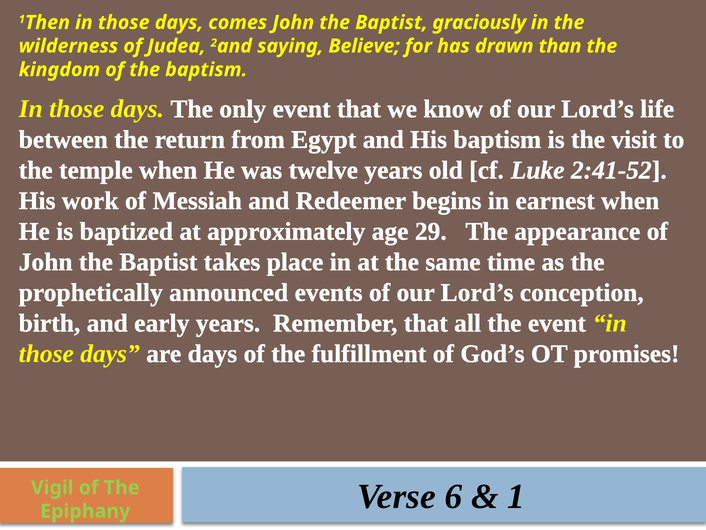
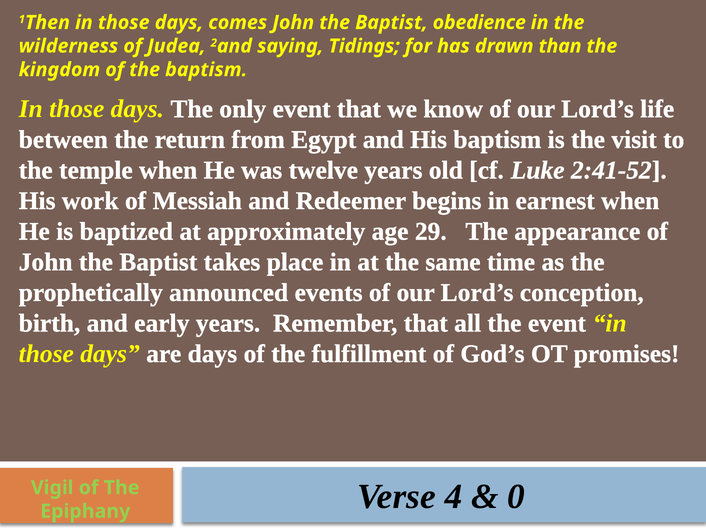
graciously: graciously -> obedience (479, 23)
Believe: Believe -> Tidings (364, 46)
6: 6 -> 4 (453, 496)
1: 1 -> 0 (516, 496)
